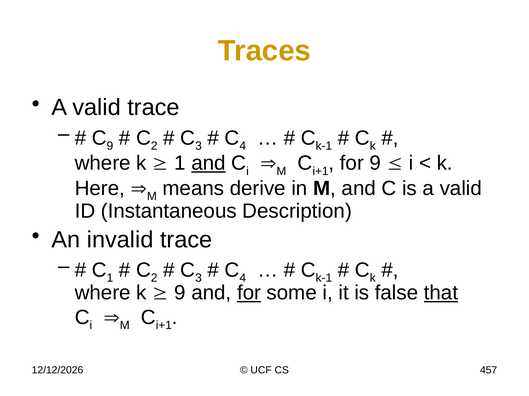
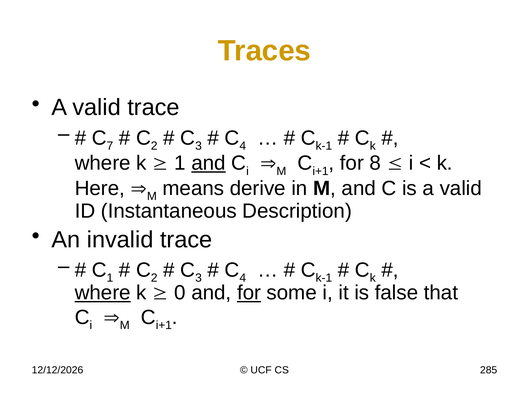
C 9: 9 -> 7 (110, 146)
for 9: 9 -> 8 (375, 163)
where underline: none -> present (103, 293)
9: 9 -> 0 (180, 293)
that underline: present -> none (441, 293)
457: 457 -> 285 (489, 371)
